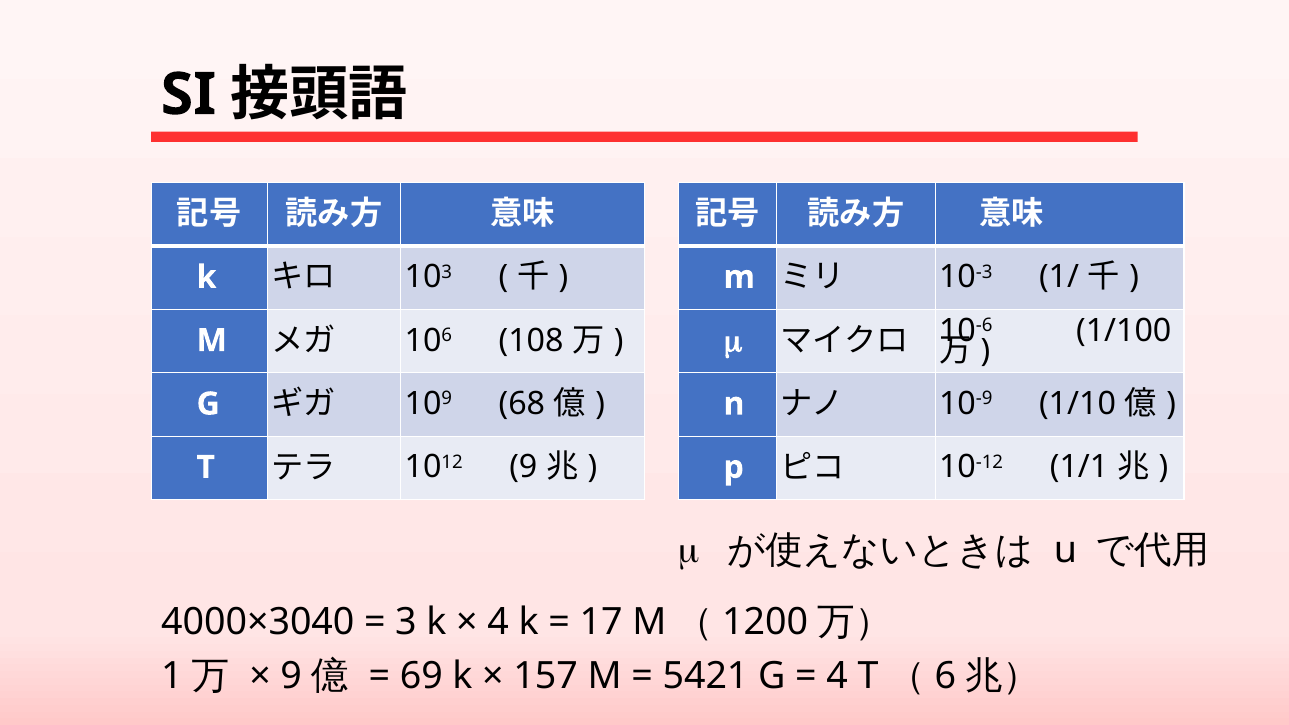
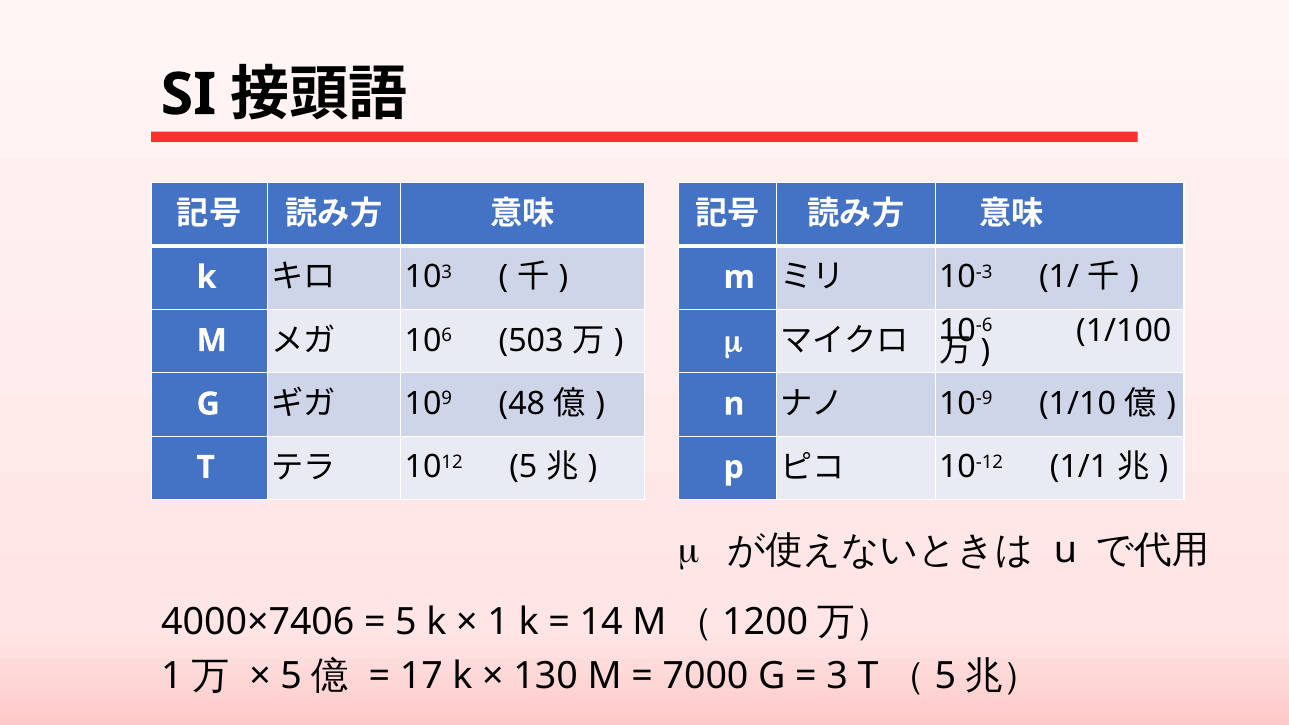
108: 108 -> 503 (531, 341)
68: 68 -> 48 (522, 404)
1012 9: 9 -> 5 (523, 467)
4000×3040: 4000×3040 -> 4000×7406 (258, 622)
3: 3 -> 5 (406, 622)
4: 4 -> 1 (498, 622)
17: 17 -> 14 (601, 622)
9: 9 -> 5 (291, 676)
69: 69 -> 17 (421, 676)
157: 157 -> 130 (546, 676)
5421: 5421 -> 7000 (706, 676)
4: 4 -> 3 (837, 676)
6: 6 -> 5 (945, 676)
